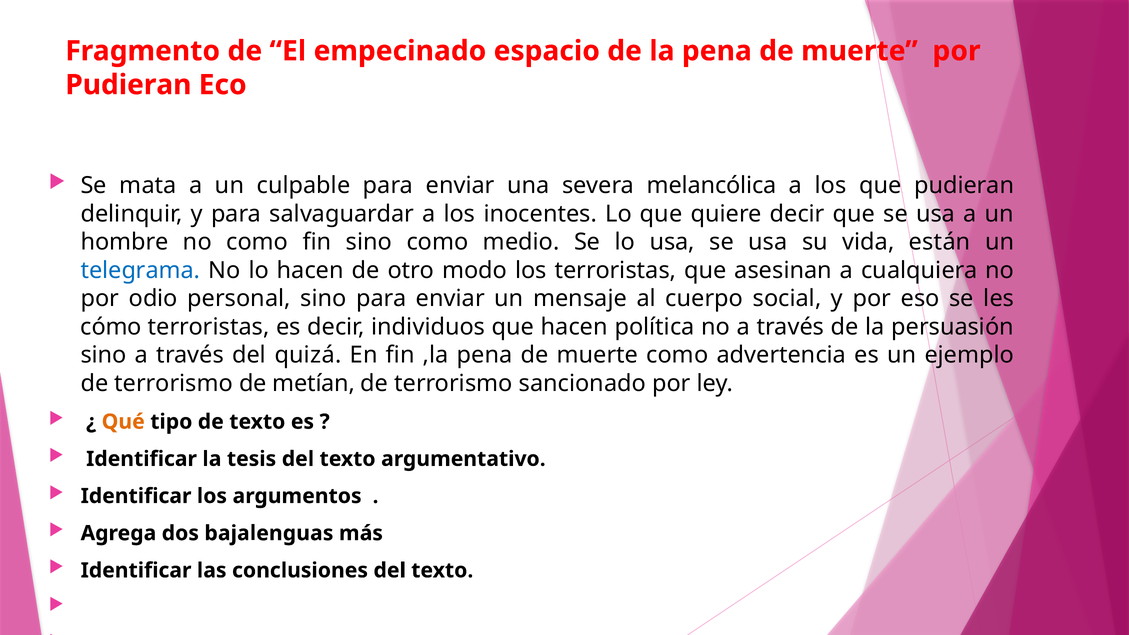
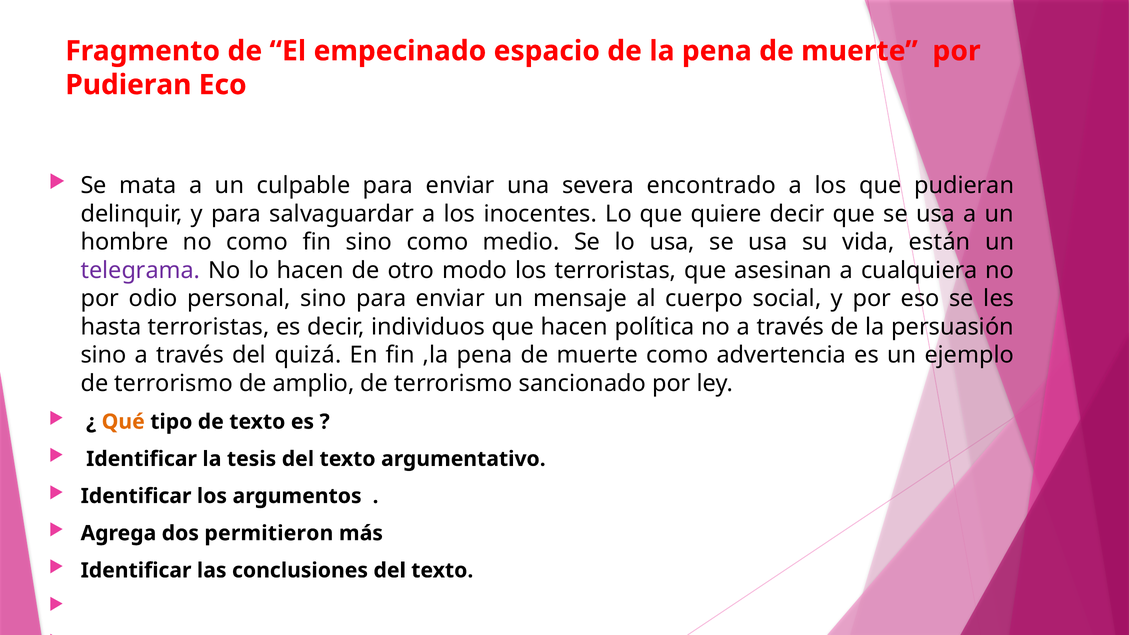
melancólica: melancólica -> encontrado (711, 186)
telegrama colour: blue -> purple (140, 270)
cómo: cómo -> hasta (111, 327)
metían: metían -> amplio (314, 383)
bajalenguas: bajalenguas -> permitieron (269, 533)
